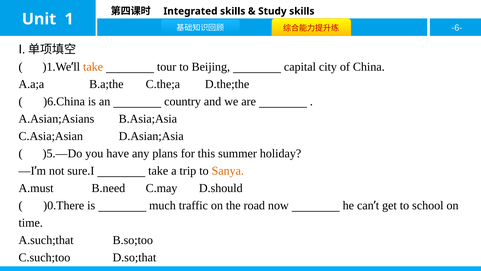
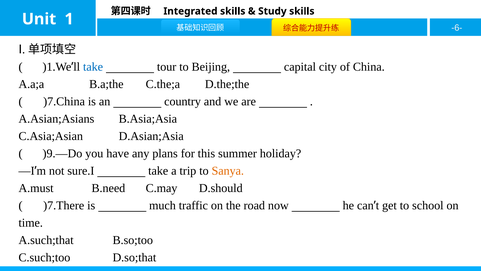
take colour: orange -> blue (93, 67)
)6.China: )6.China -> )7.China (64, 101)
)5.—Do: )5.—Do -> )9.—Do (62, 153)
)0.There: )0.There -> )7.There (64, 205)
